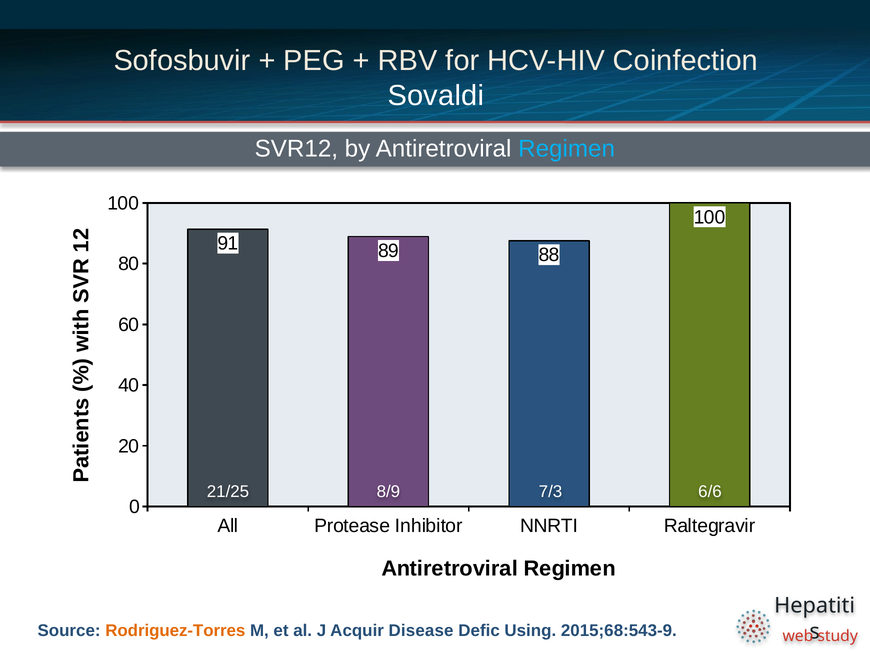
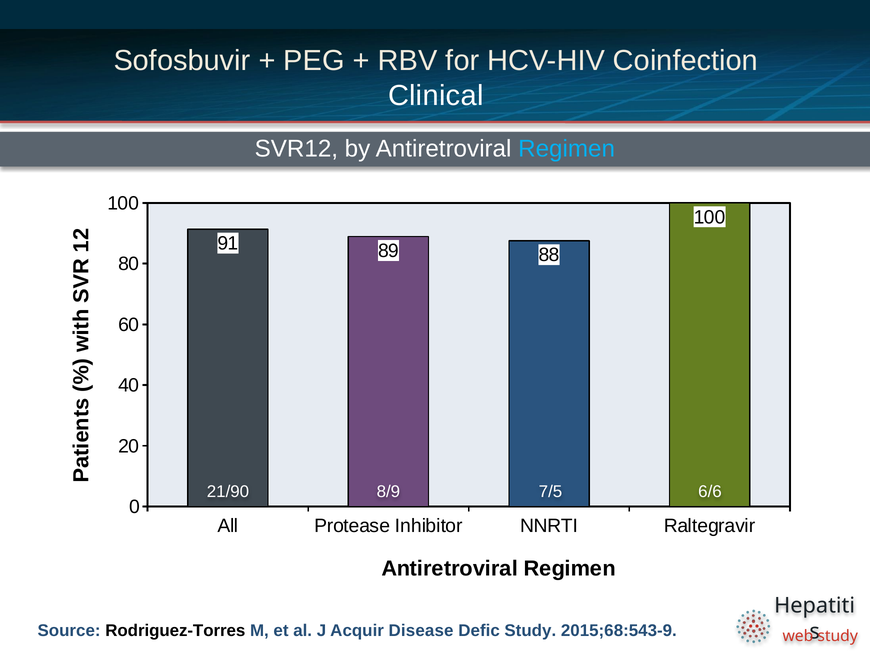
Sovaldi: Sovaldi -> Clinical (436, 96)
21/25: 21/25 -> 21/90 (228, 492)
7/3: 7/3 -> 7/5 (550, 492)
Rodriguez-Torres colour: orange -> black (175, 631)
Defic Using: Using -> Study (530, 631)
